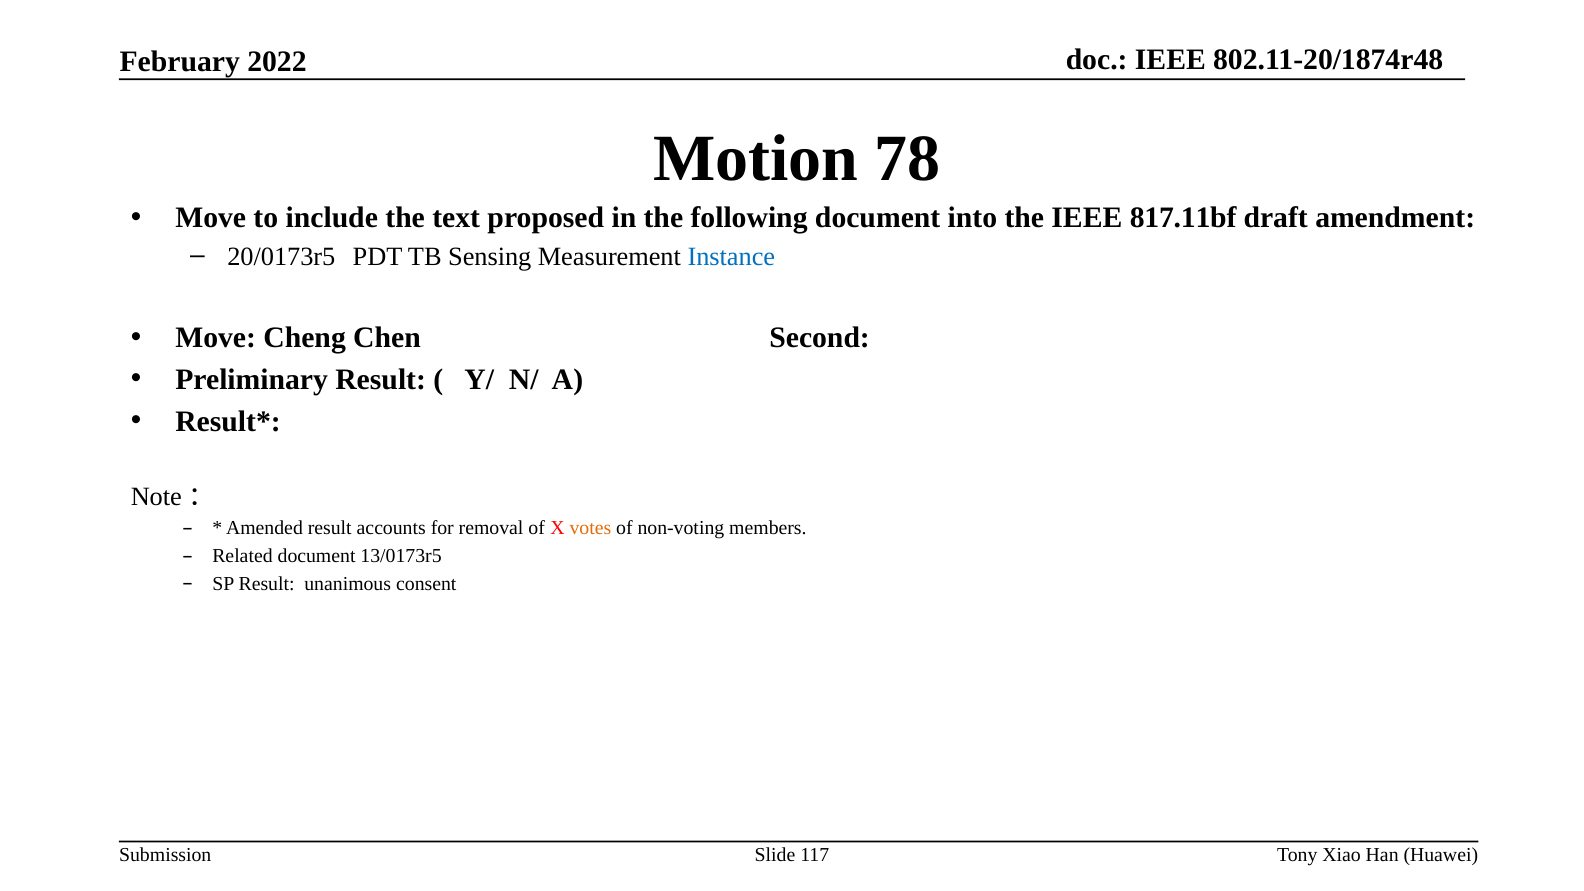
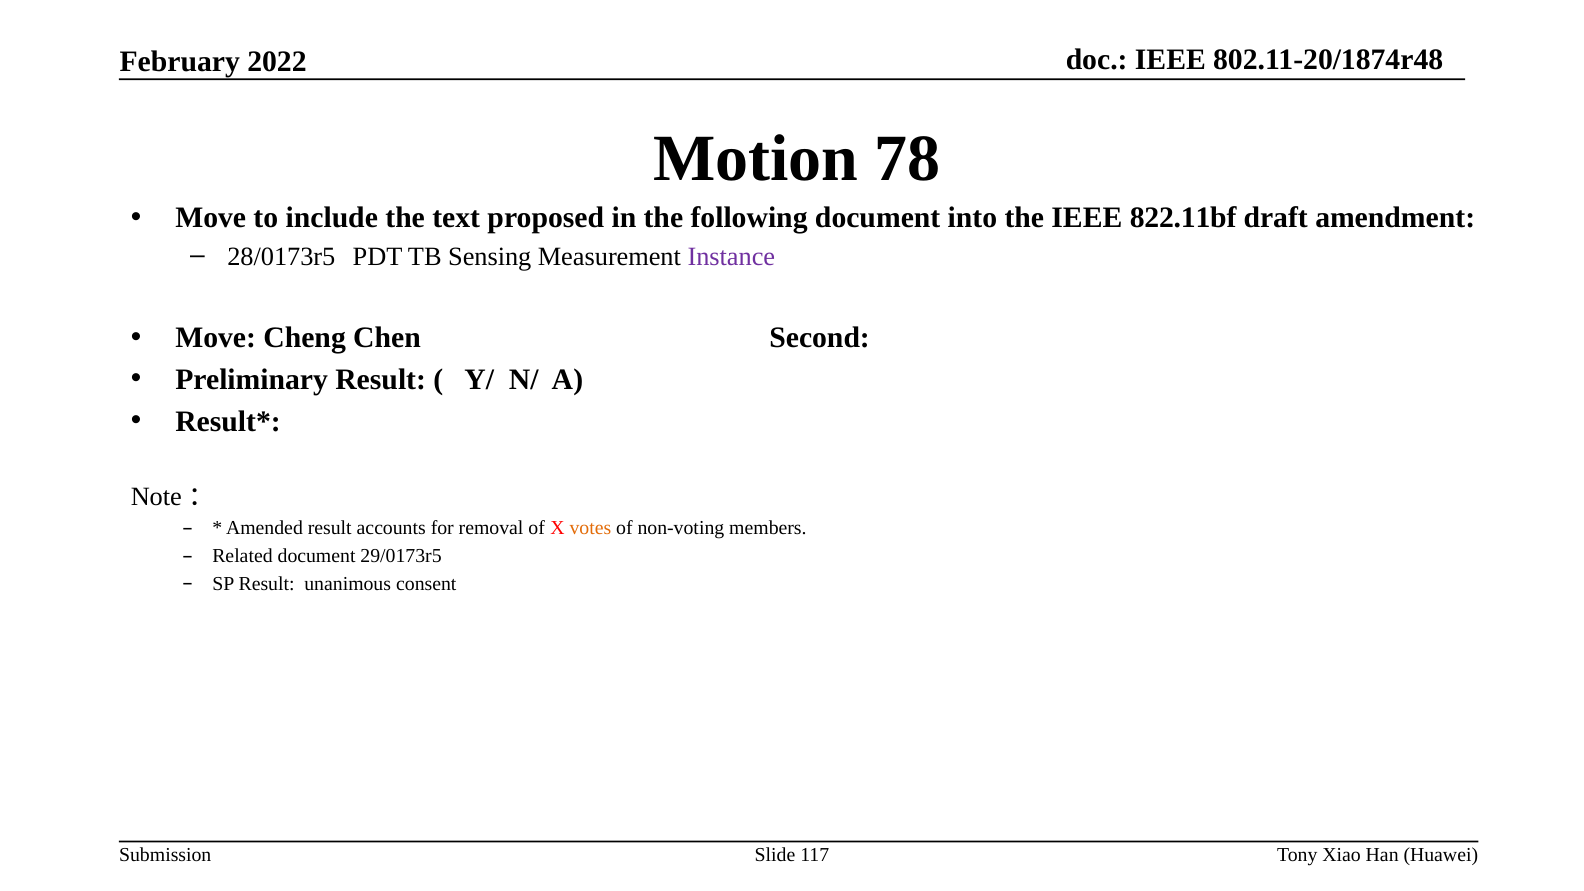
817.11bf: 817.11bf -> 822.11bf (1183, 218)
20/0173r5: 20/0173r5 -> 28/0173r5 (281, 257)
Instance colour: blue -> purple (731, 257)
13/0173r5: 13/0173r5 -> 29/0173r5 (401, 556)
